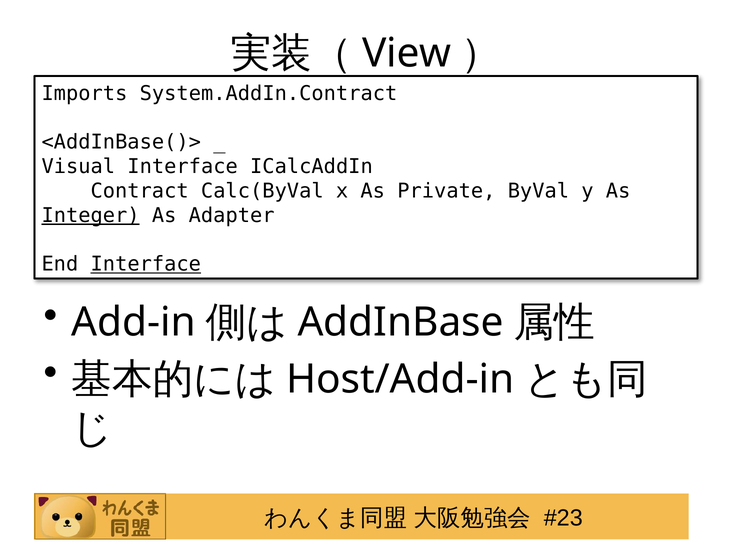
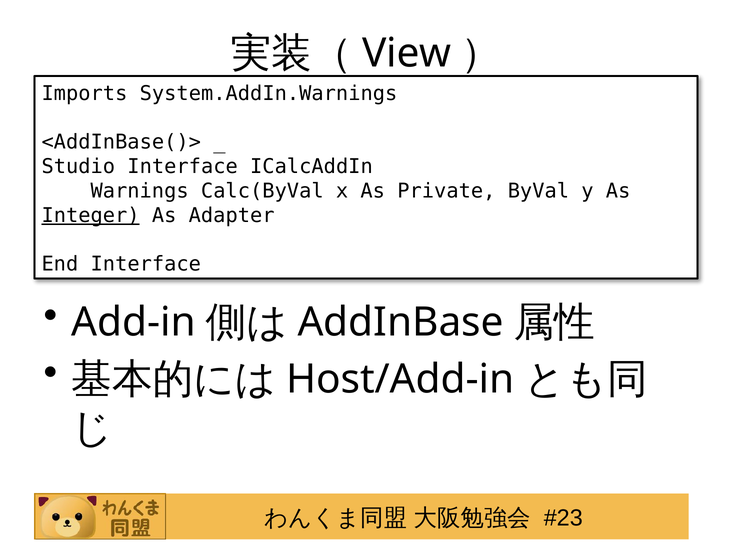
System.AddIn.Contract: System.AddIn.Contract -> System.AddIn.Warnings (269, 93)
Visual: Visual -> Studio (78, 167)
Contract: Contract -> Warnings (140, 191)
Interface underline: present -> none (146, 264)
